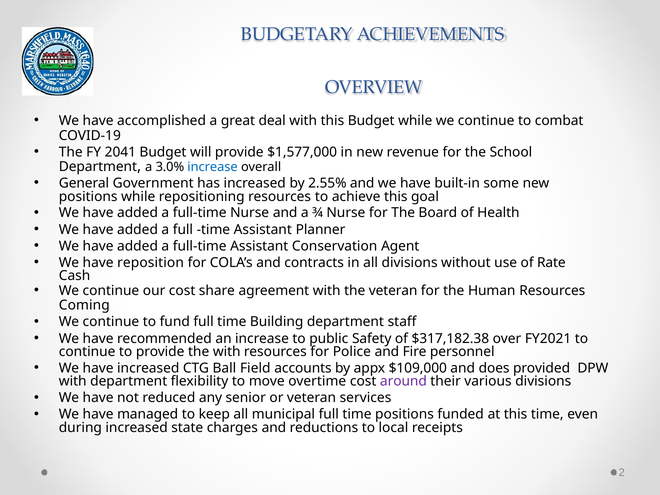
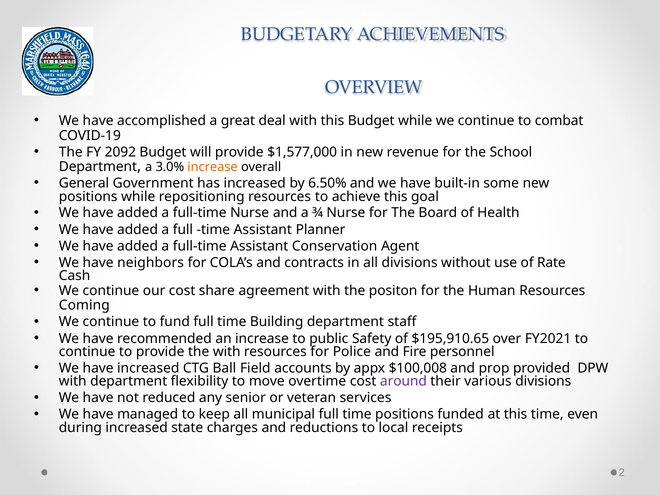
2041: 2041 -> 2092 (120, 152)
increase colour: blue -> orange (213, 167)
2.55%: 2.55% -> 6.50% (327, 183)
reposition: reposition -> neighbors (151, 263)
the veteran: veteran -> positon (393, 291)
$317,182.38: $317,182.38 -> $195,910.65 (450, 339)
$109,000: $109,000 -> $100,008 (418, 368)
does: does -> prop (494, 368)
